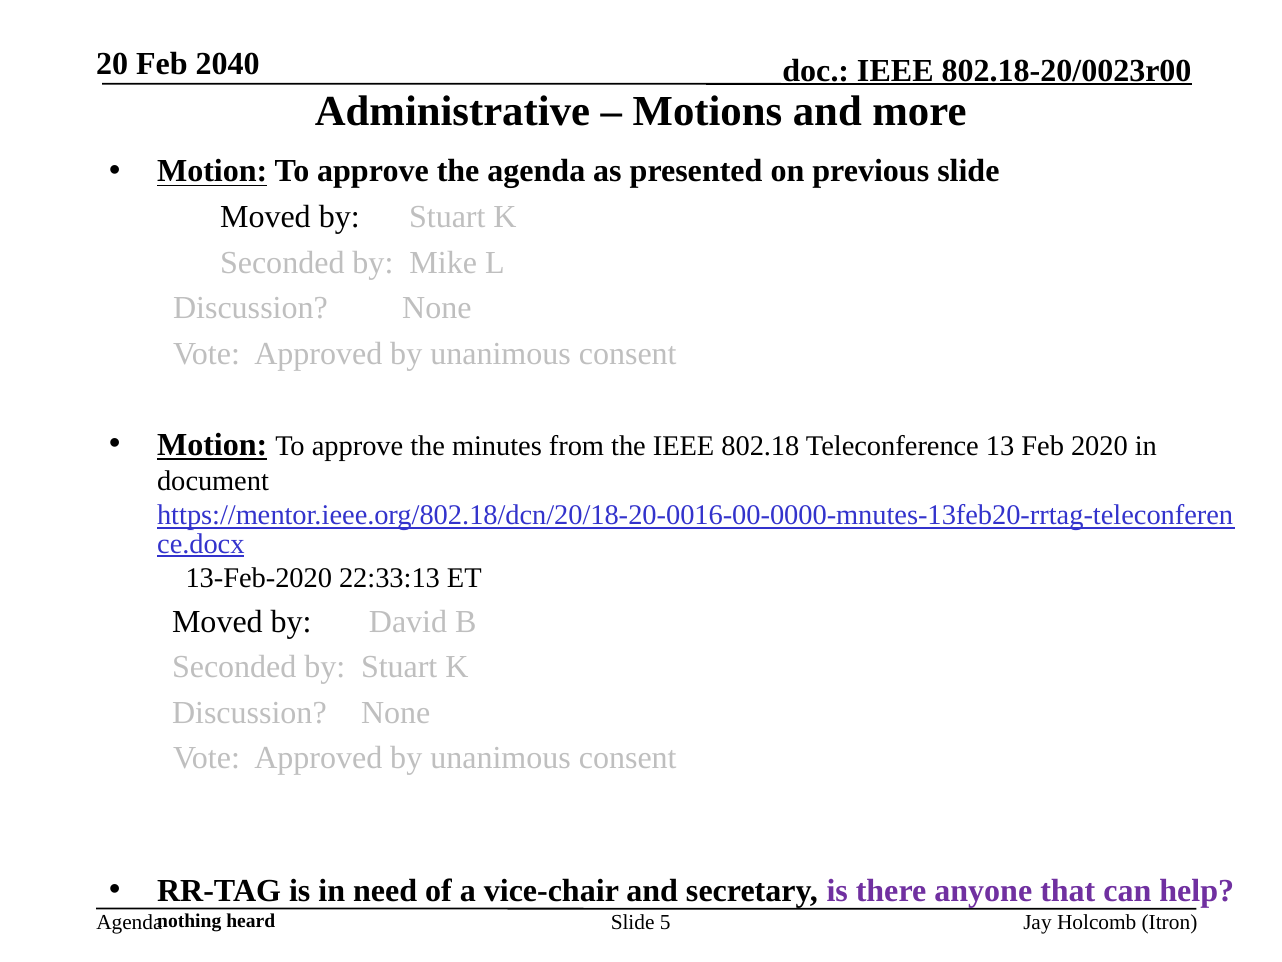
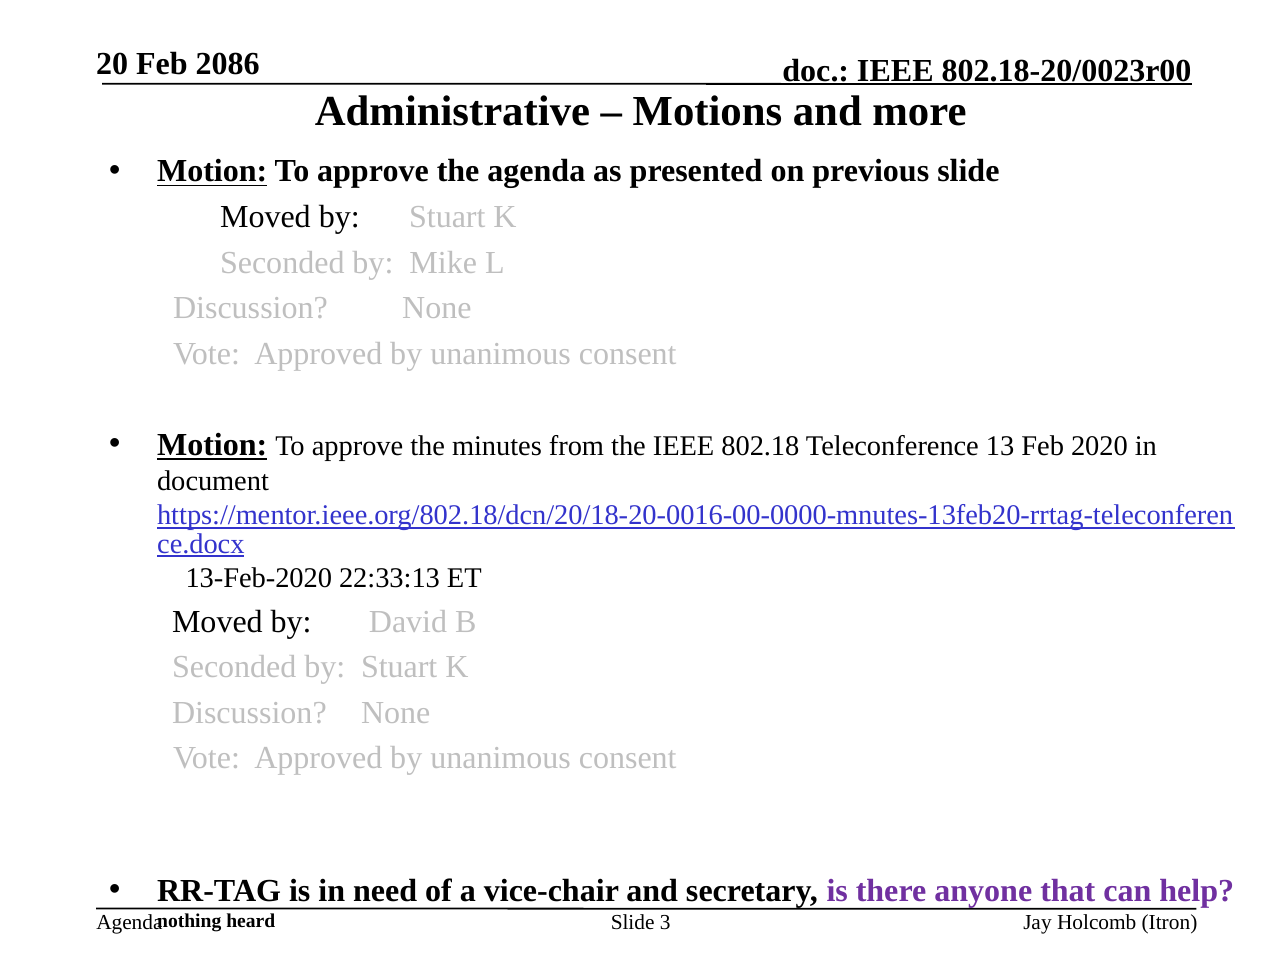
2040: 2040 -> 2086 (228, 64)
5: 5 -> 3 (665, 922)
